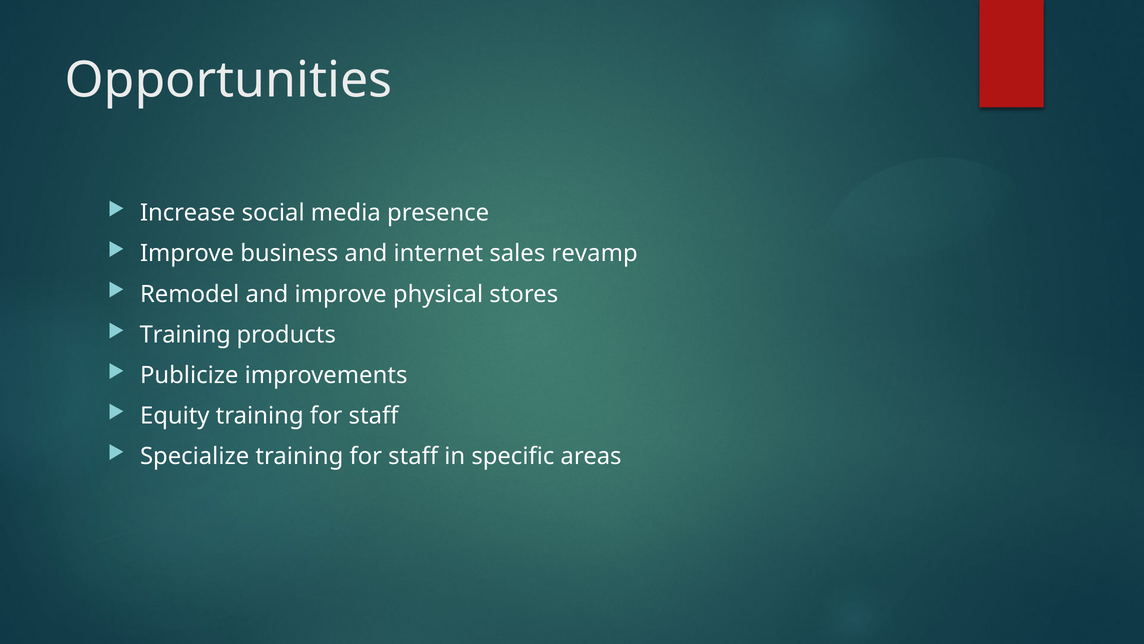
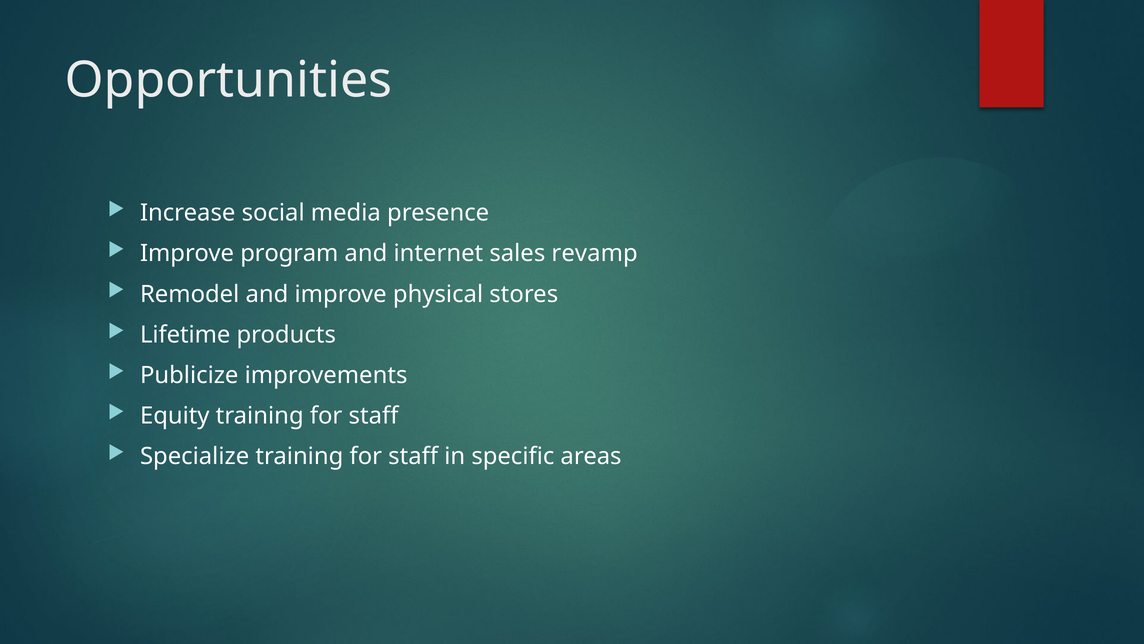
business: business -> program (289, 253)
Training: Training -> Lifetime (185, 334)
